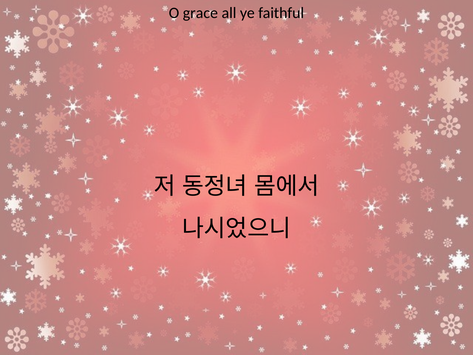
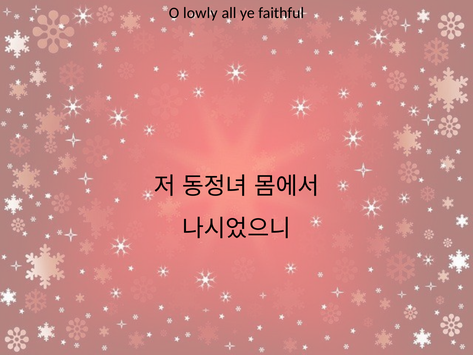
grace: grace -> lowly (200, 13)
